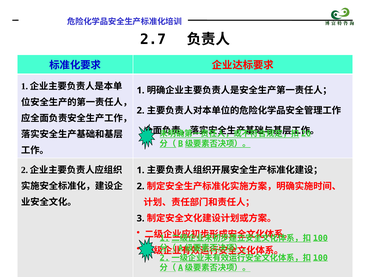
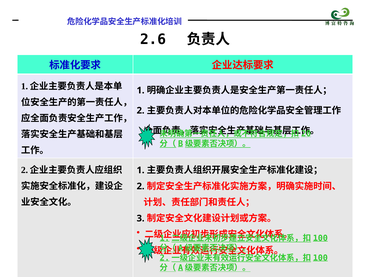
2.7: 2.7 -> 2.6 (153, 40)
